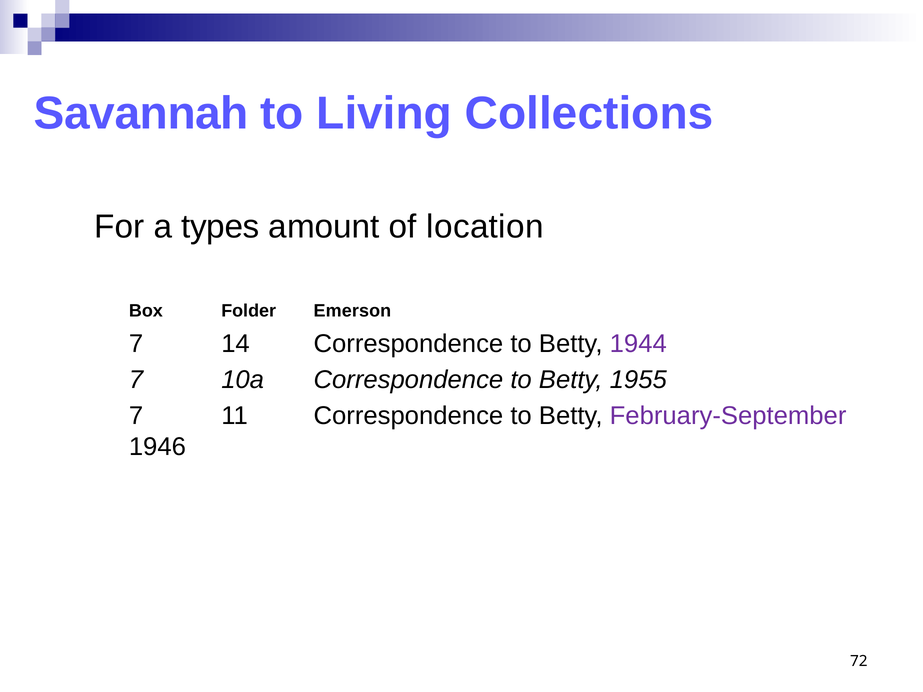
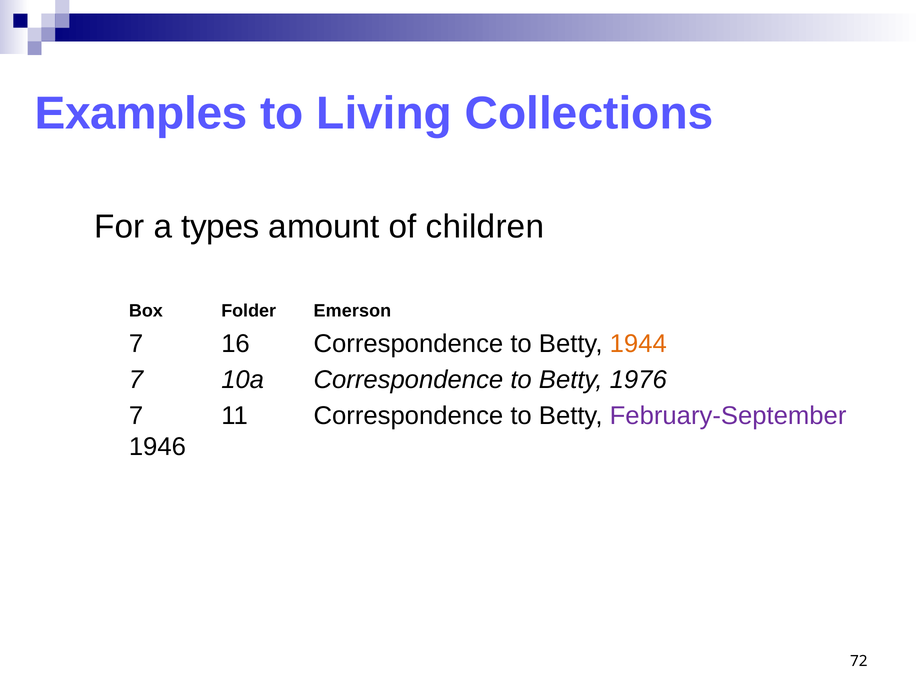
Savannah: Savannah -> Examples (141, 114)
location: location -> children (485, 227)
14: 14 -> 16 (235, 344)
1944 colour: purple -> orange (638, 344)
1955: 1955 -> 1976 (638, 380)
